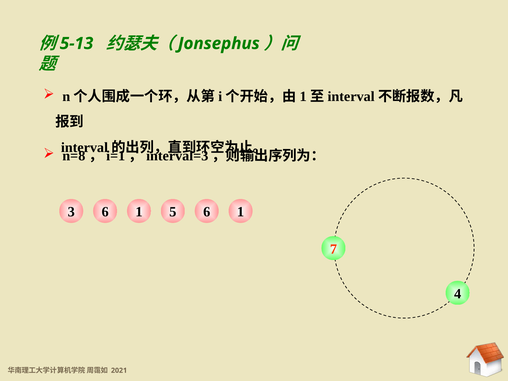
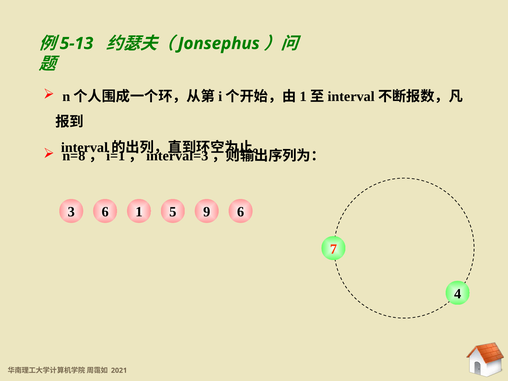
1 6: 6 -> 9 (207, 212)
6 1: 1 -> 6 (241, 212)
